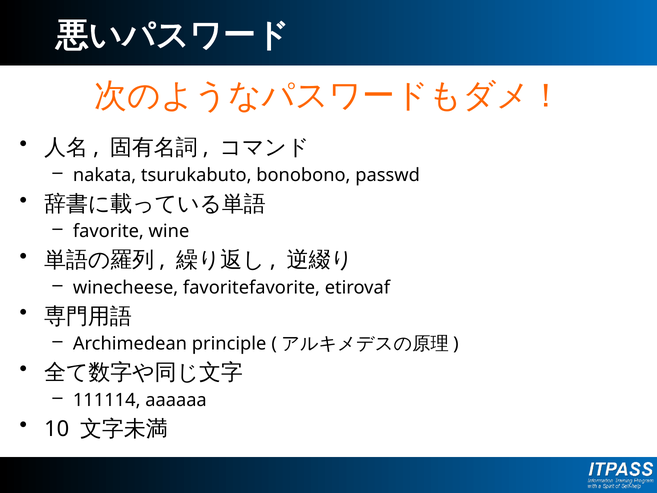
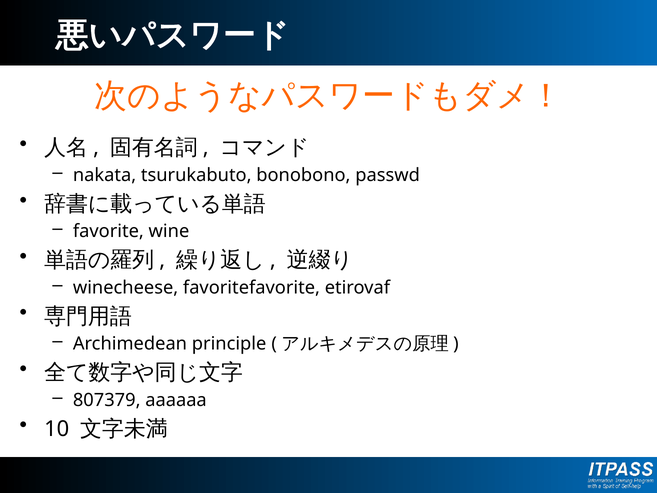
111114: 111114 -> 807379 (107, 400)
